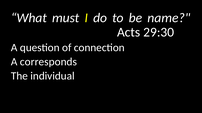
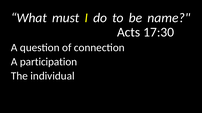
29:30: 29:30 -> 17:30 (159, 32)
corresponds: corresponds -> participation (49, 62)
